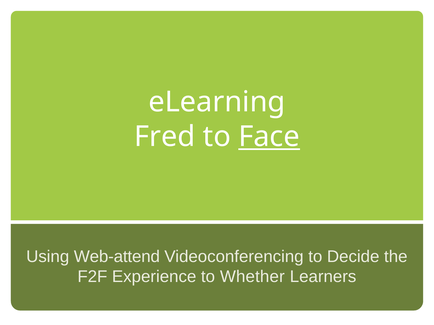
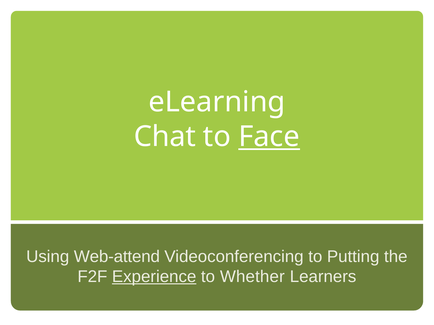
Fred: Fred -> Chat (165, 137)
Decide: Decide -> Putting (353, 257)
Experience underline: none -> present (154, 277)
